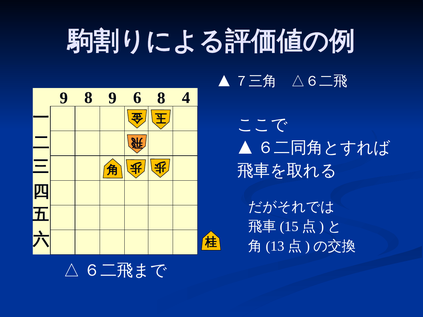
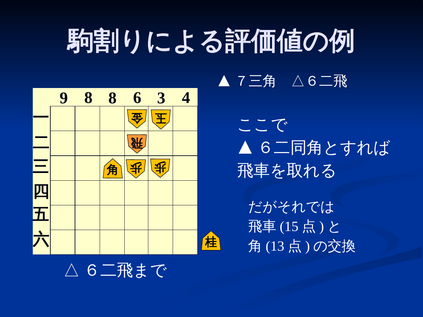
8 9: 9 -> 8 (113, 98)
6 8: 8 -> 3 (161, 98)
